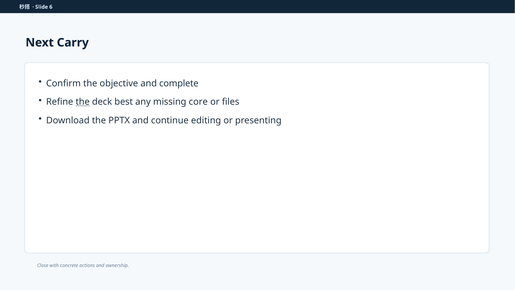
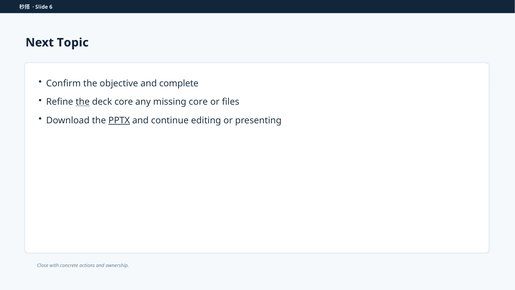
Carry: Carry -> Topic (73, 43)
deck best: best -> core (124, 102)
PPTX underline: none -> present (119, 120)
